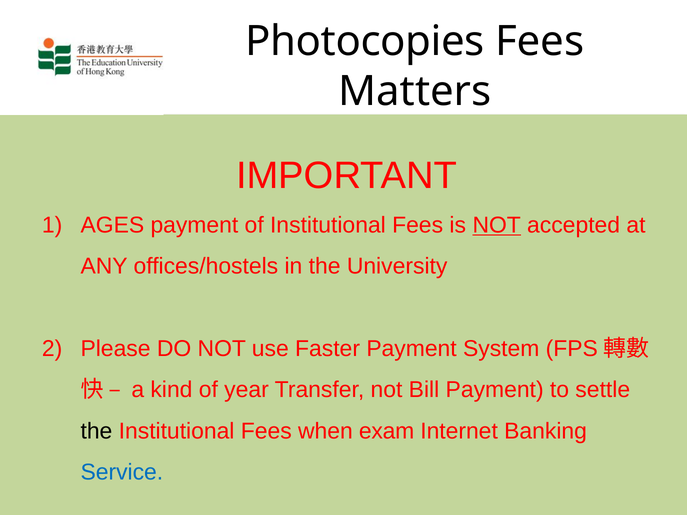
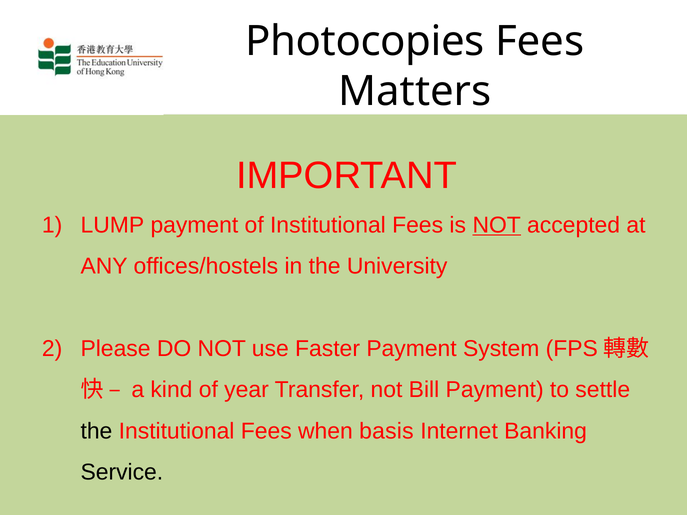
AGES: AGES -> LUMP (112, 225)
exam: exam -> basis (386, 431)
Service colour: blue -> black (122, 472)
